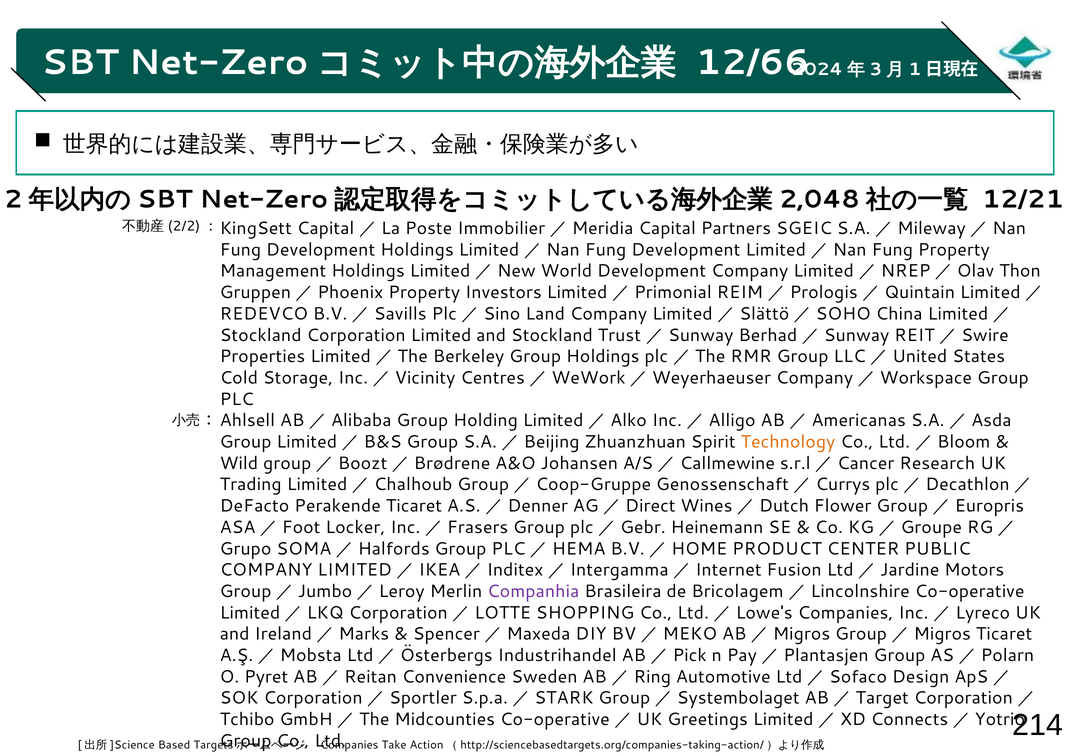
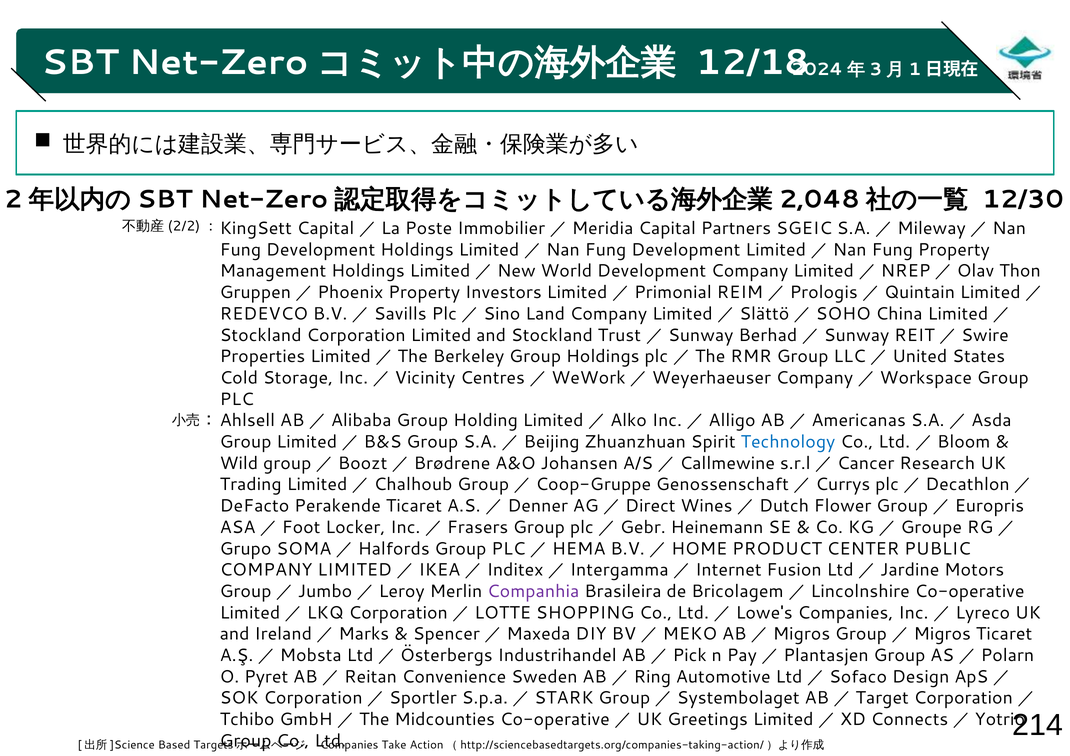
12/66: 12/66 -> 12/18 (753, 62)
12/21: 12/21 -> 12/30 (1023, 199)
Technology colour: orange -> blue (788, 442)
